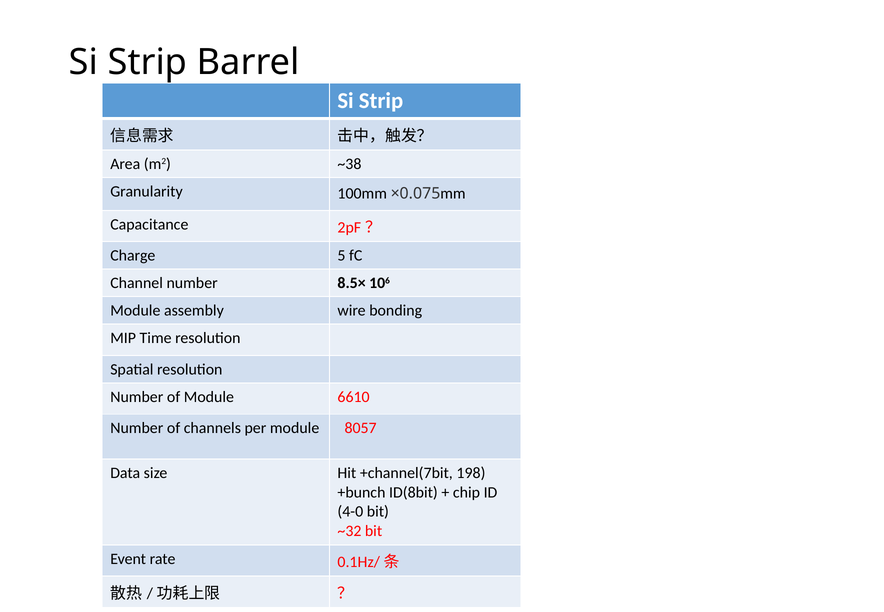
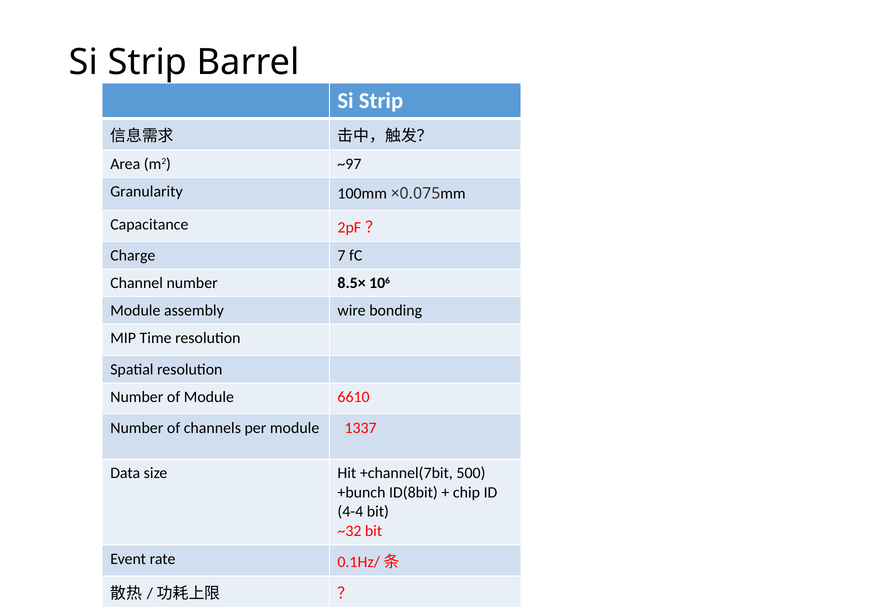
~38: ~38 -> ~97 (349, 164)
5: 5 -> 7 (341, 256)
8057: 8057 -> 1337 (361, 428)
198: 198 -> 500 (471, 473)
4-0: 4-0 -> 4-4 (350, 512)
